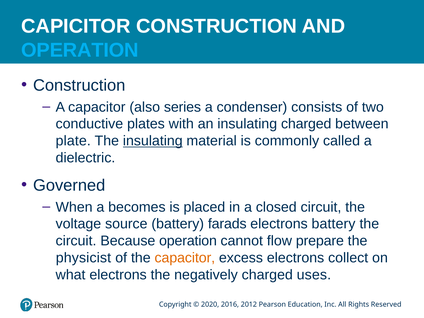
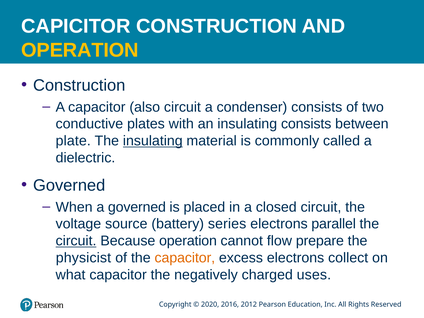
OPERATION colour: light blue -> yellow (80, 50)
also series: series -> circuit (182, 107)
insulating charged: charged -> consists (306, 124)
a becomes: becomes -> governed (137, 207)
farads: farads -> series (227, 224)
electrons battery: battery -> parallel (334, 224)
circuit underline: none -> present (76, 241)
what electrons: electrons -> capacitor (118, 275)
